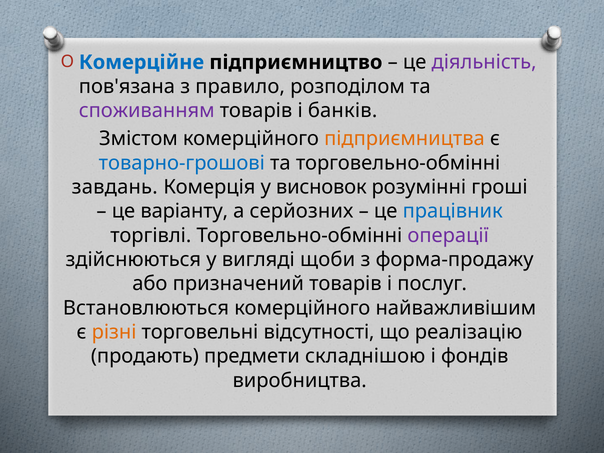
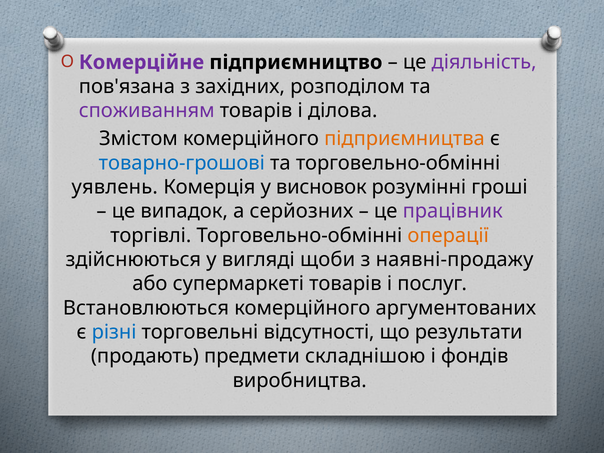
Комерційне colour: blue -> purple (141, 62)
правило: правило -> західних (240, 86)
банків: банків -> ділова (343, 111)
завдань: завдань -> уявлень (115, 187)
варіанту: варіанту -> випадок (184, 211)
працівник colour: blue -> purple (453, 211)
операції colour: purple -> orange (448, 235)
форма-продажу: форма-продажу -> наявні-продажу (455, 260)
призначений: призначений -> супермаркеті (238, 284)
найважливішим: найважливішим -> аргументованих (456, 308)
різні colour: orange -> blue (114, 332)
реалізацію: реалізацію -> результати (469, 332)
